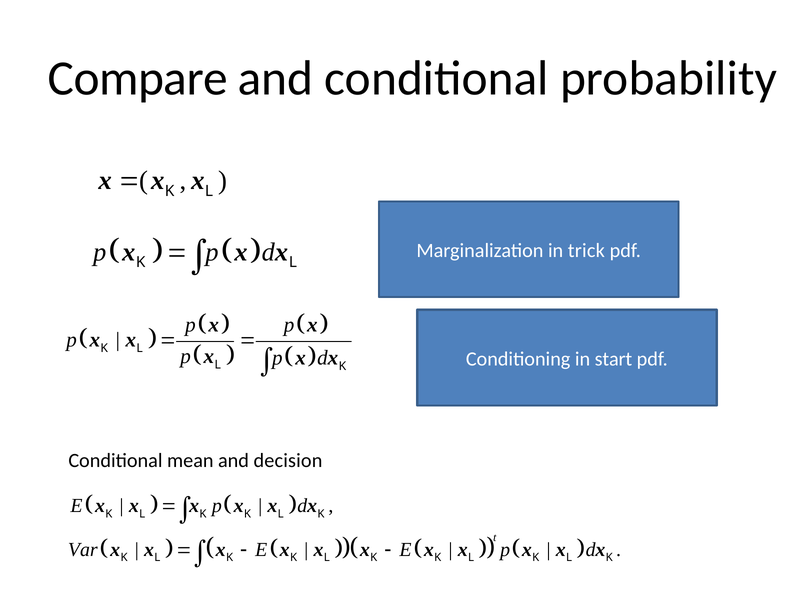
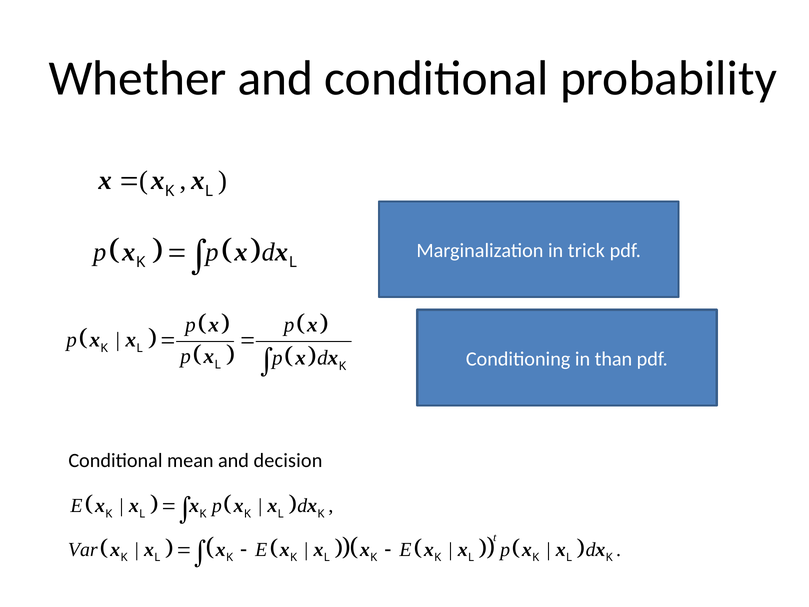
Compare: Compare -> Whether (138, 78)
start: start -> than (613, 359)
